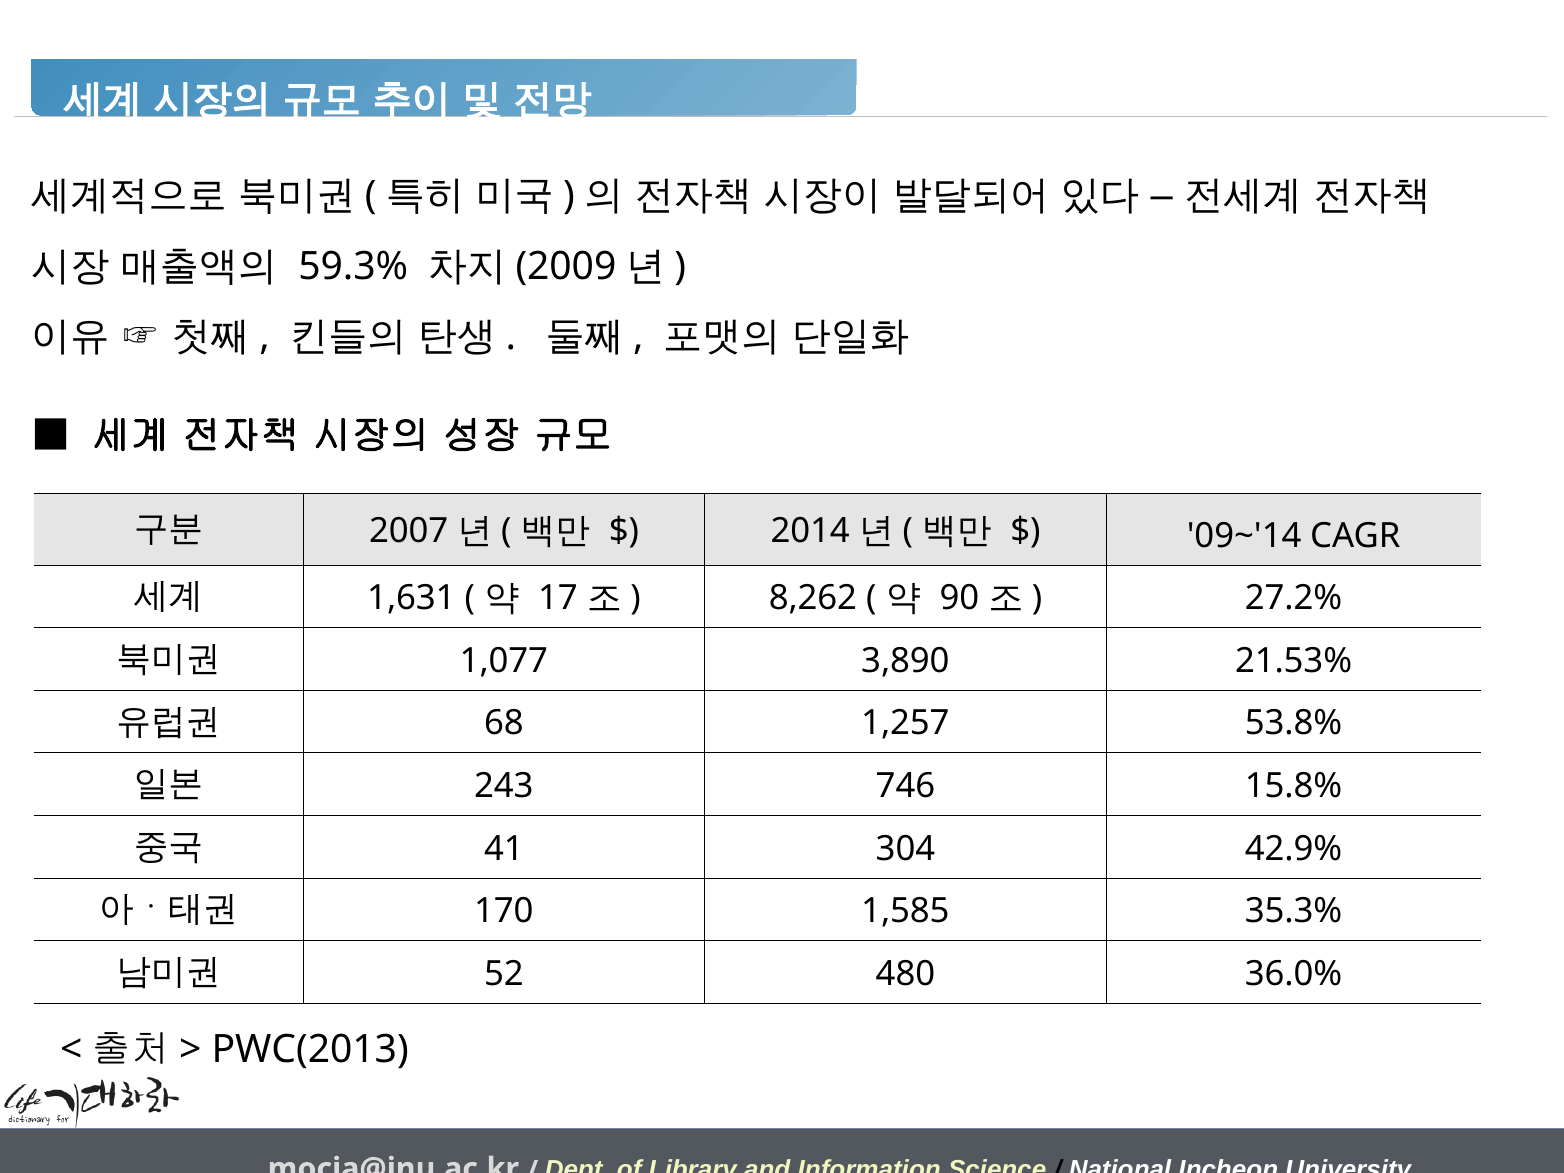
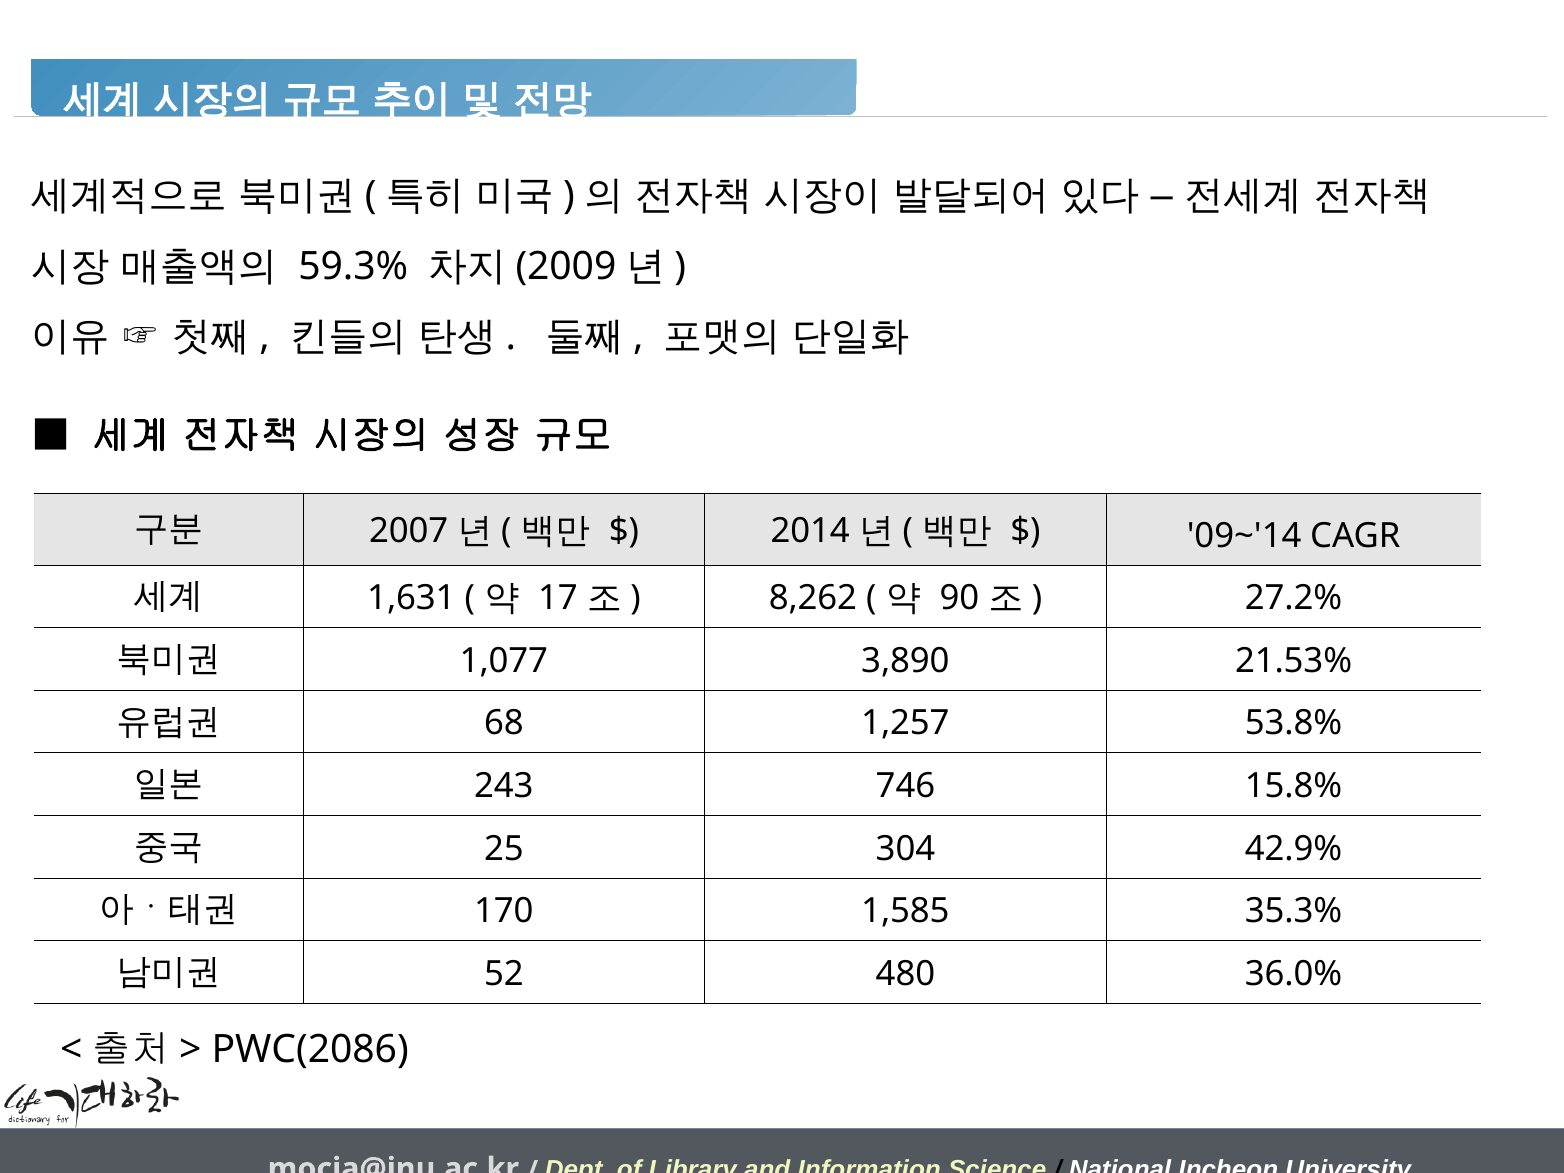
41: 41 -> 25 (504, 849)
PWC(2013: PWC(2013 -> PWC(2086 (310, 1050)
